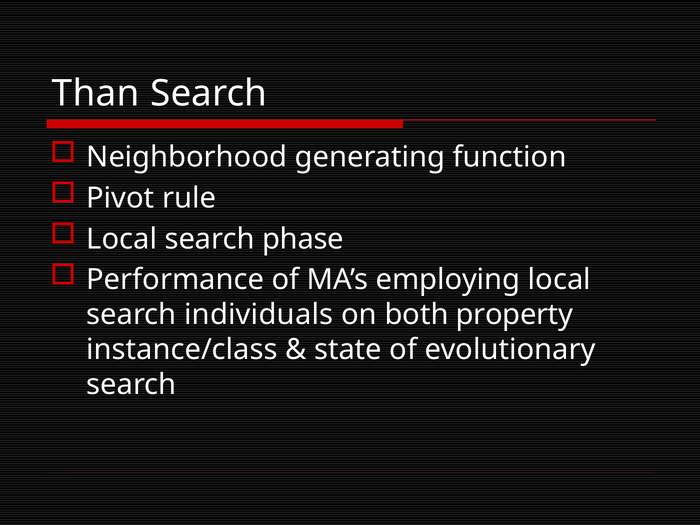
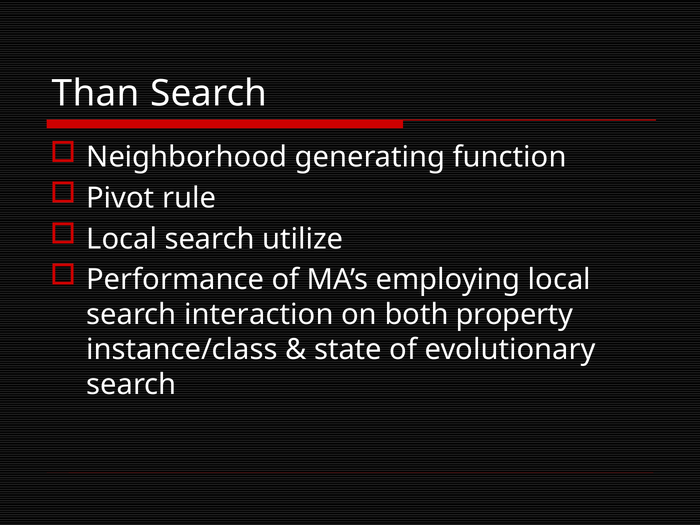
phase: phase -> utilize (303, 239)
individuals: individuals -> interaction (259, 315)
